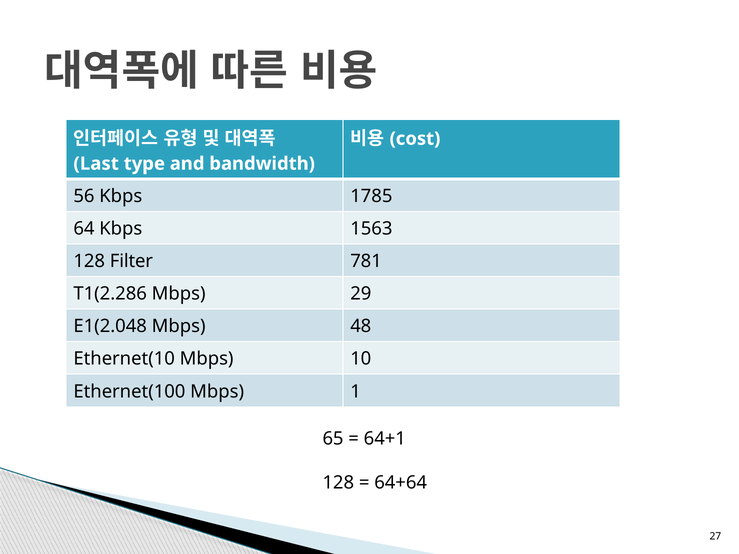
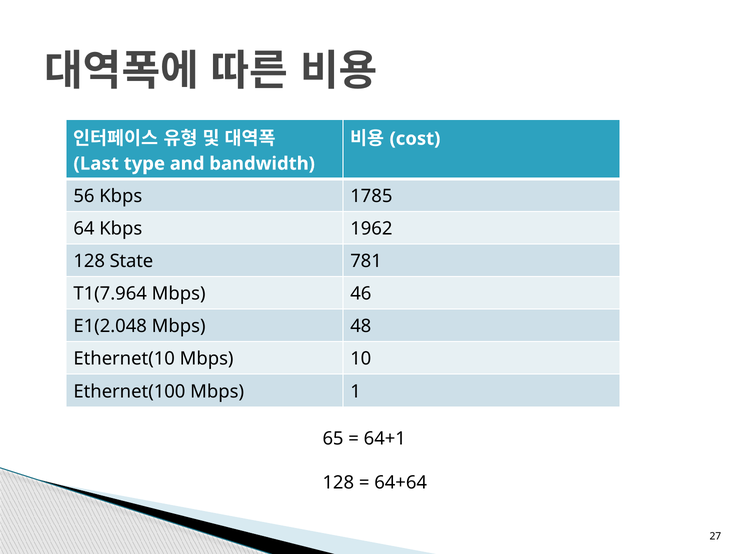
1563: 1563 -> 1962 (371, 229)
Filter: Filter -> State (131, 261)
T1(2.286: T1(2.286 -> T1(7.964 (110, 294)
29: 29 -> 46 (361, 294)
